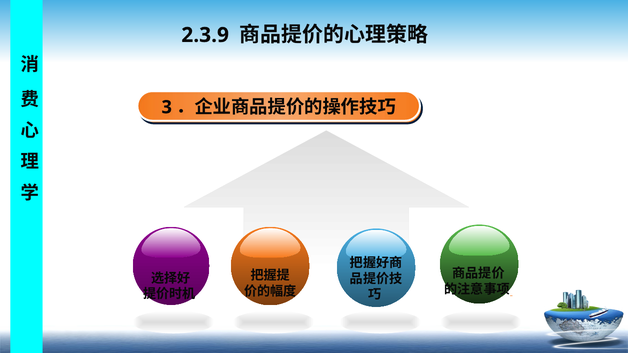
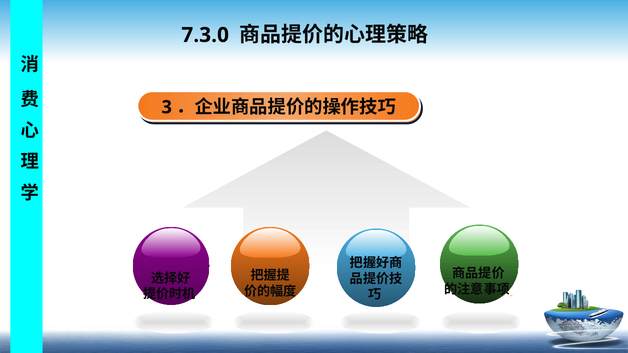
2.3.9: 2.3.9 -> 7.3.0 (205, 35)
